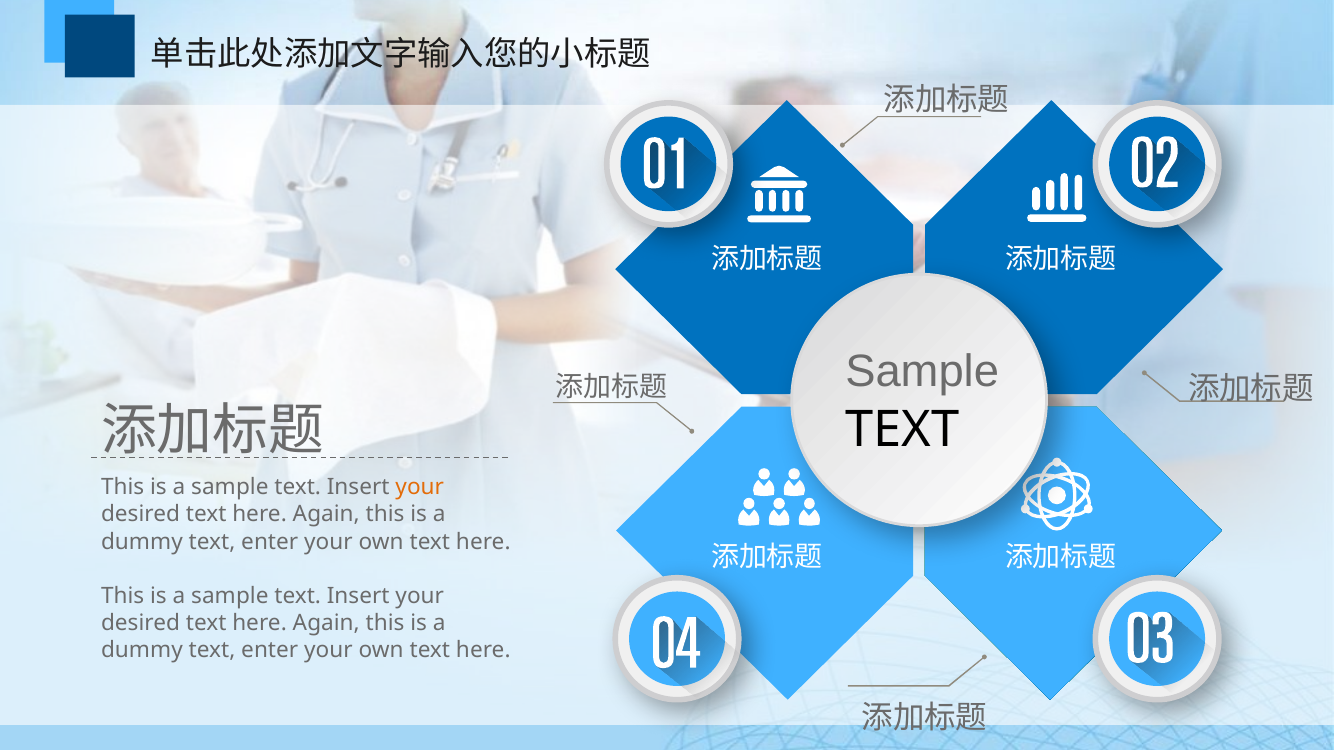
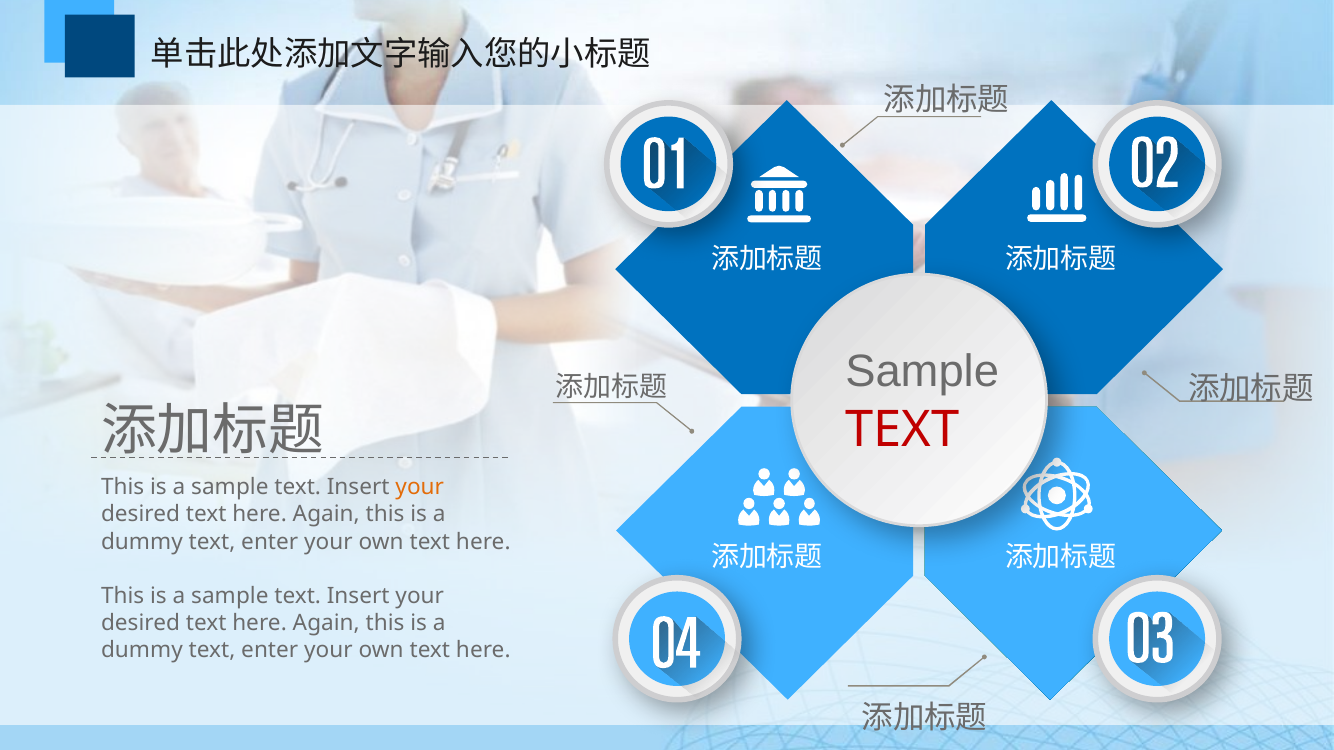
TEXT colour: black -> red (902, 430)
